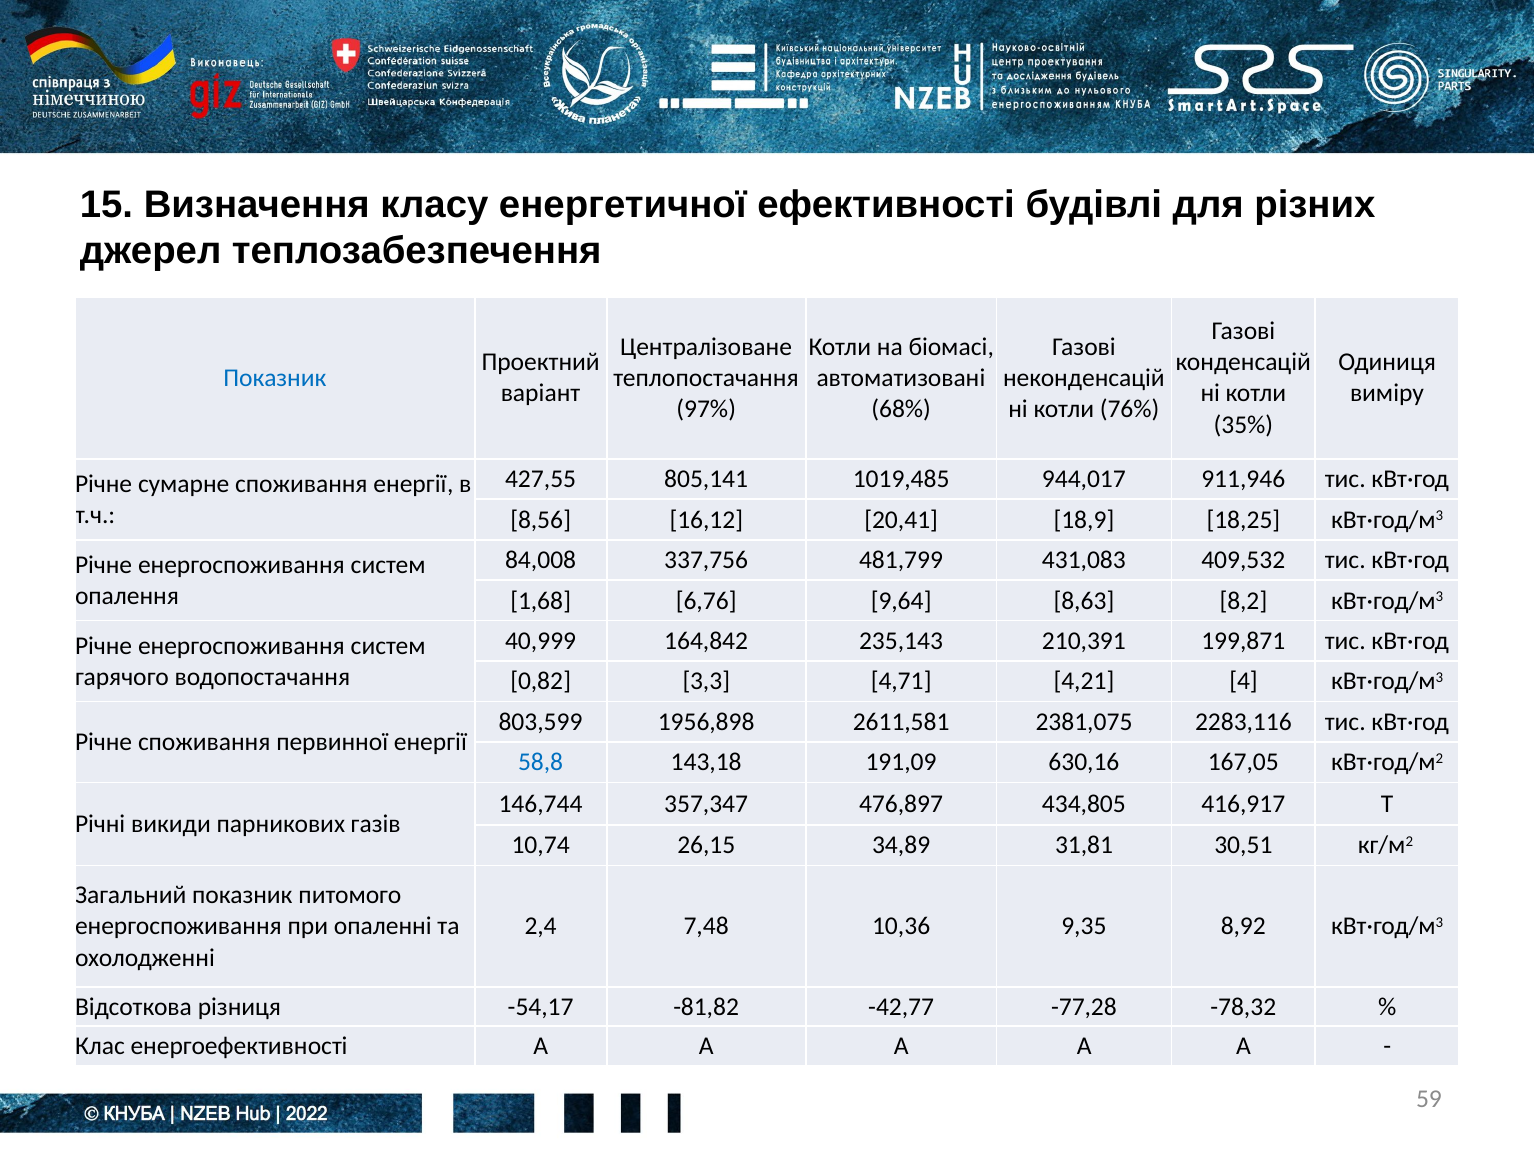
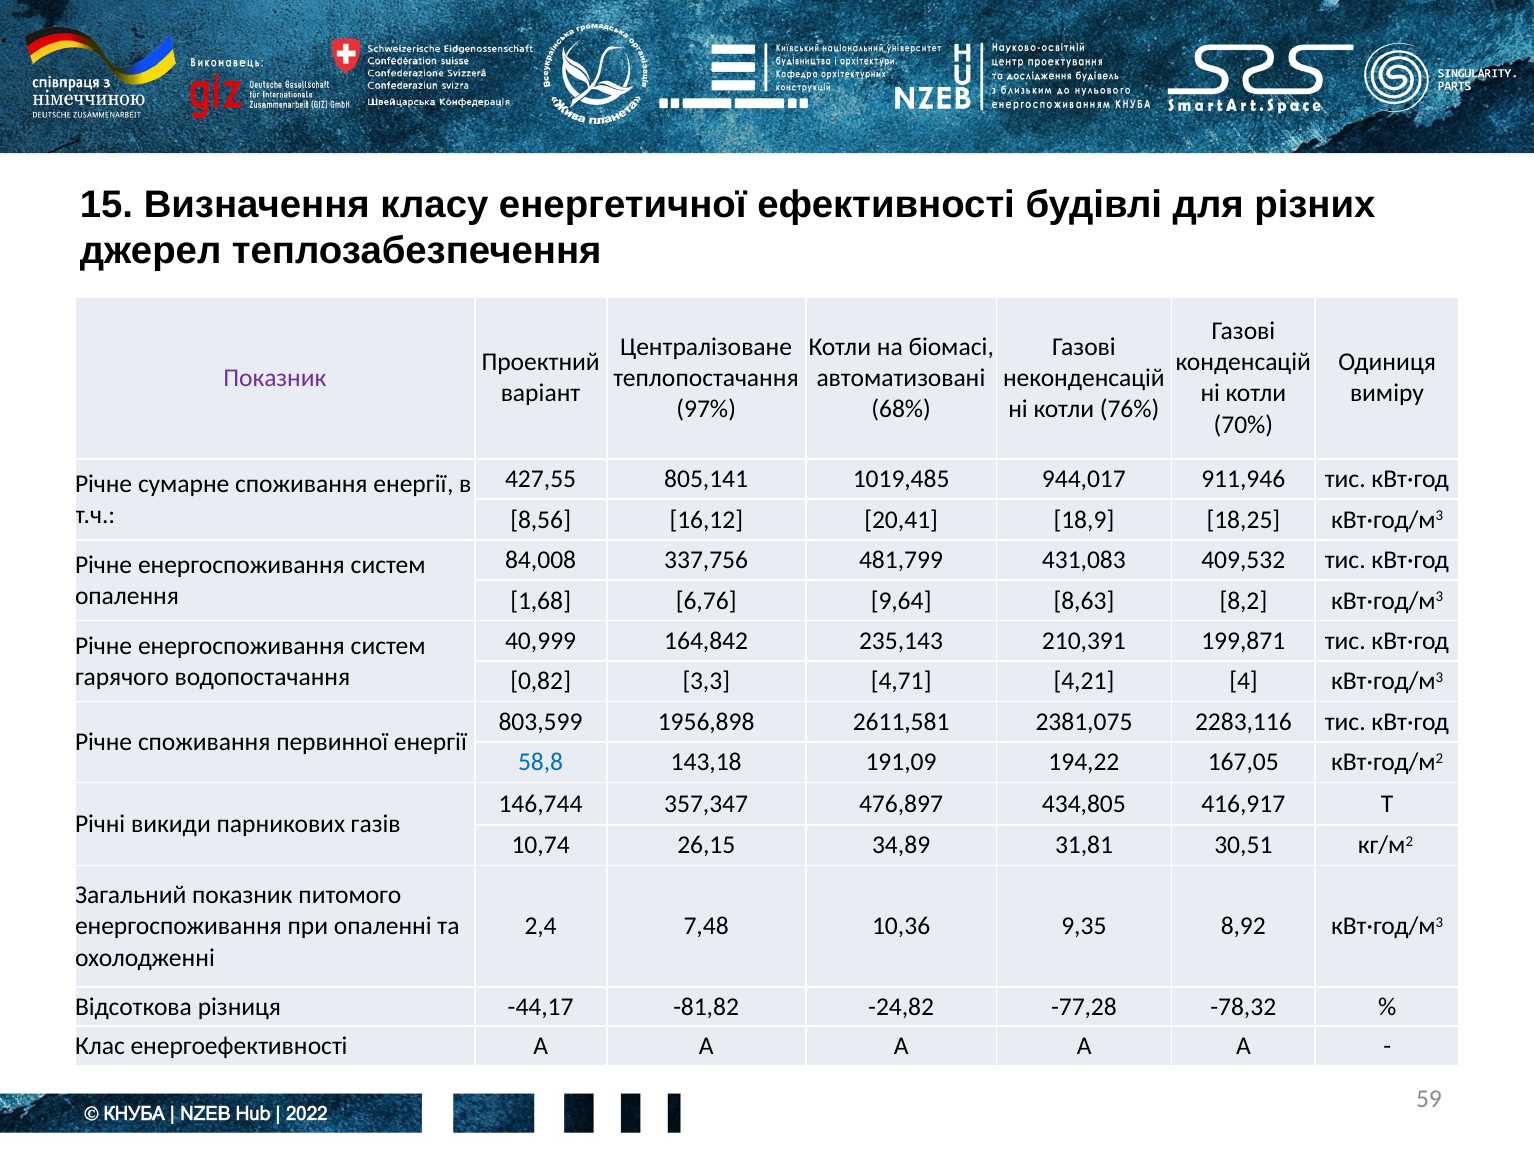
Показник colour: blue -> purple (275, 378)
35%: 35% -> 70% (1243, 424)
630,16: 630,16 -> 194,22 (1084, 762)
-54,17: -54,17 -> -44,17 (541, 1006)
-42,77: -42,77 -> -24,82 (901, 1006)
